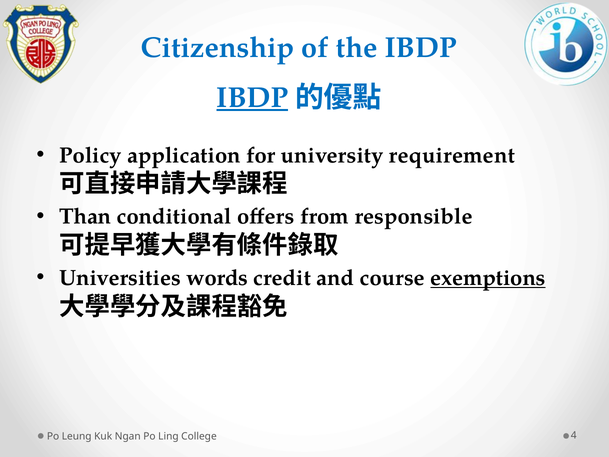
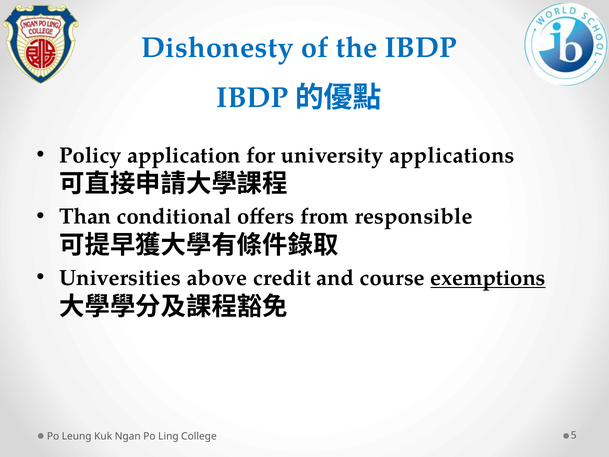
Citizenship: Citizenship -> Dishonesty (217, 48)
IBDP underline: present -> none (252, 98)
requirement: requirement -> applications (452, 155)
words: words -> above (217, 278)
4: 4 -> 5 (574, 435)
